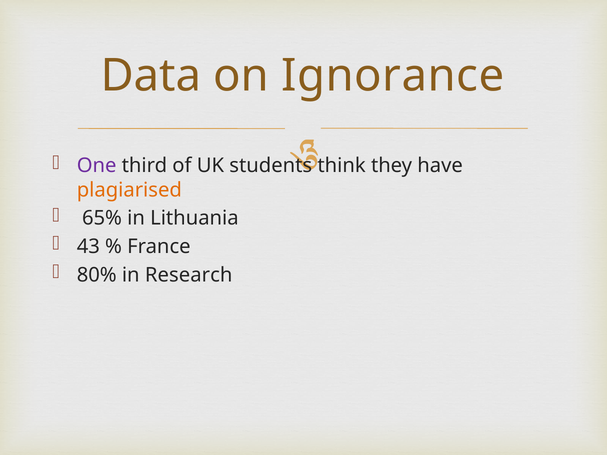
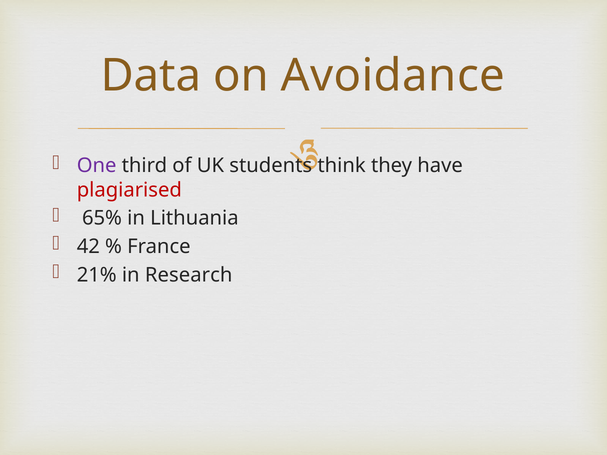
Ignorance: Ignorance -> Avoidance (393, 76)
plagiarised colour: orange -> red (129, 190)
43: 43 -> 42 (88, 247)
80%: 80% -> 21% (97, 275)
